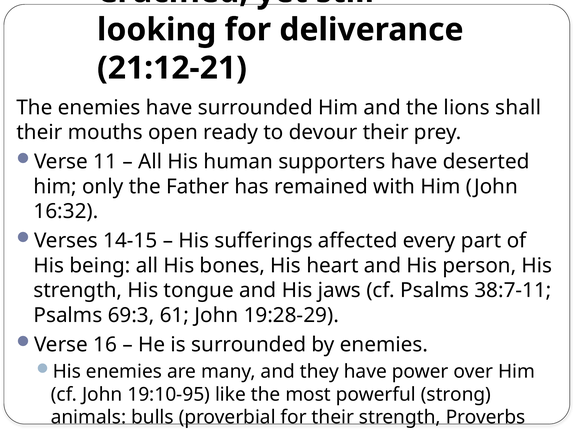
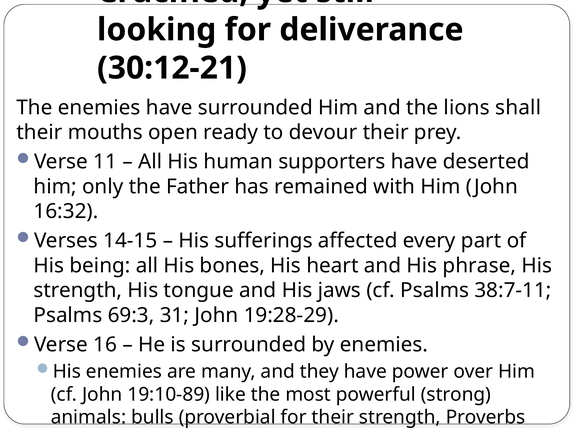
21:12-21: 21:12-21 -> 30:12-21 (172, 68)
person: person -> phrase (479, 266)
61: 61 -> 31 (174, 316)
19:10-95: 19:10-95 -> 19:10-89 (169, 395)
